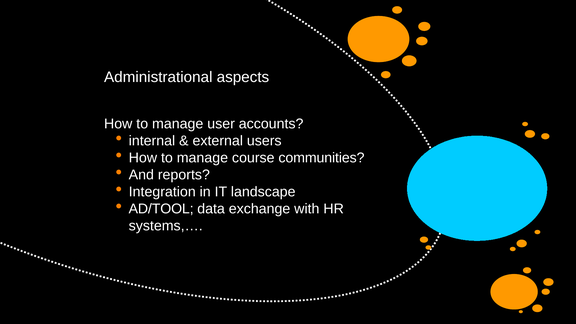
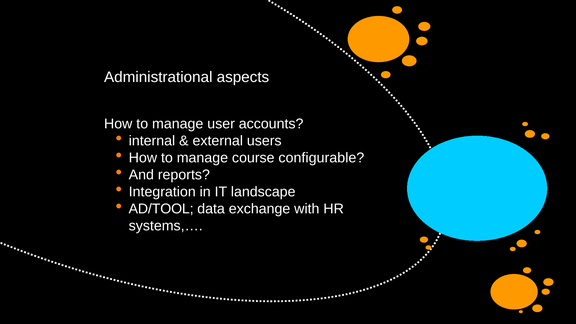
communities: communities -> configurable (321, 158)
